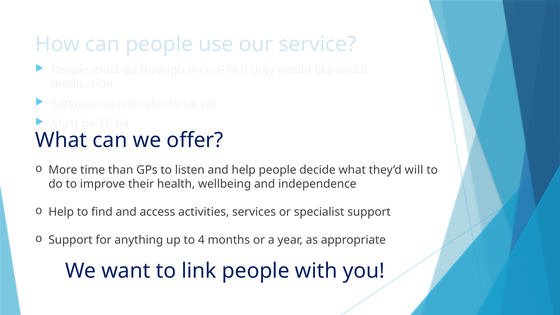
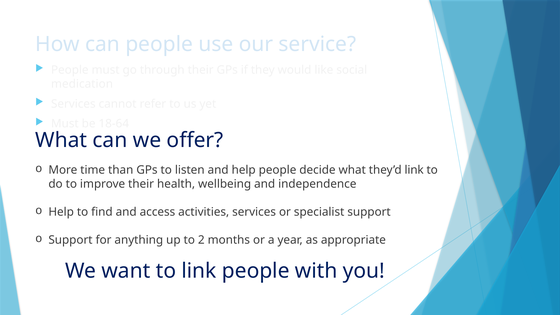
they’d will: will -> link (414, 170)
4: 4 -> 2 (201, 240)
